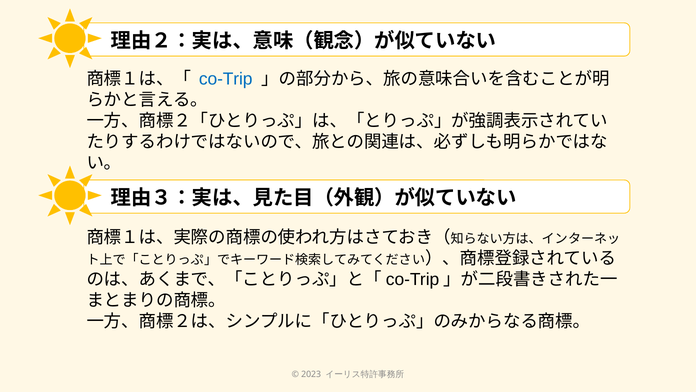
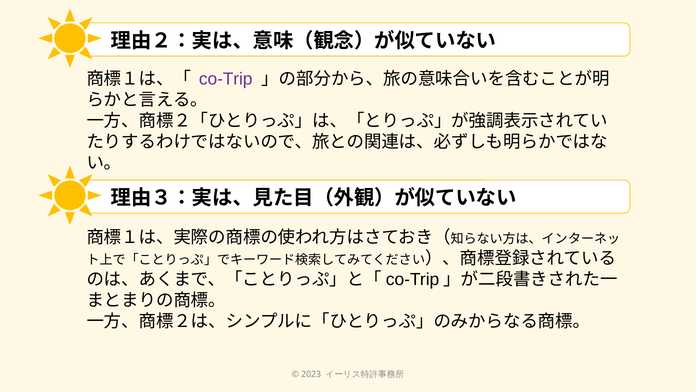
co-Trip colour: blue -> purple (226, 79)
